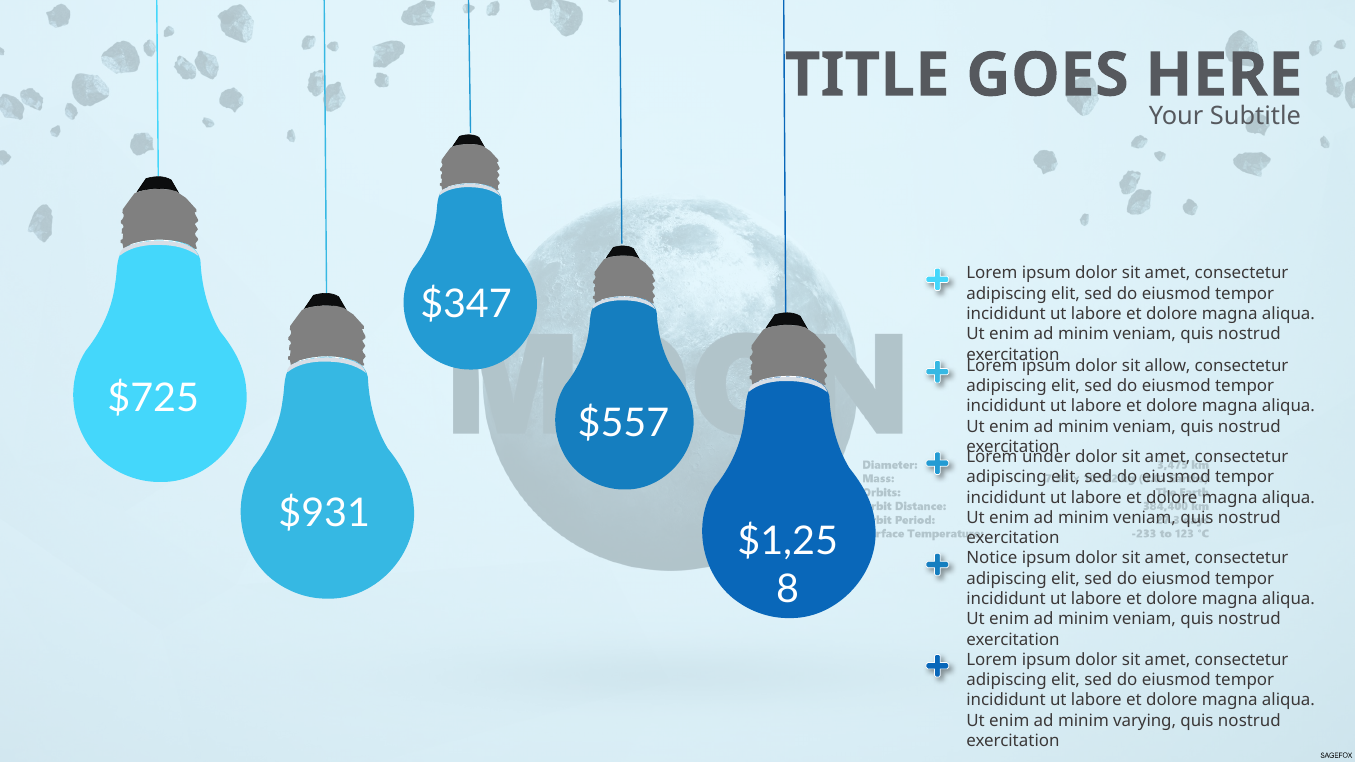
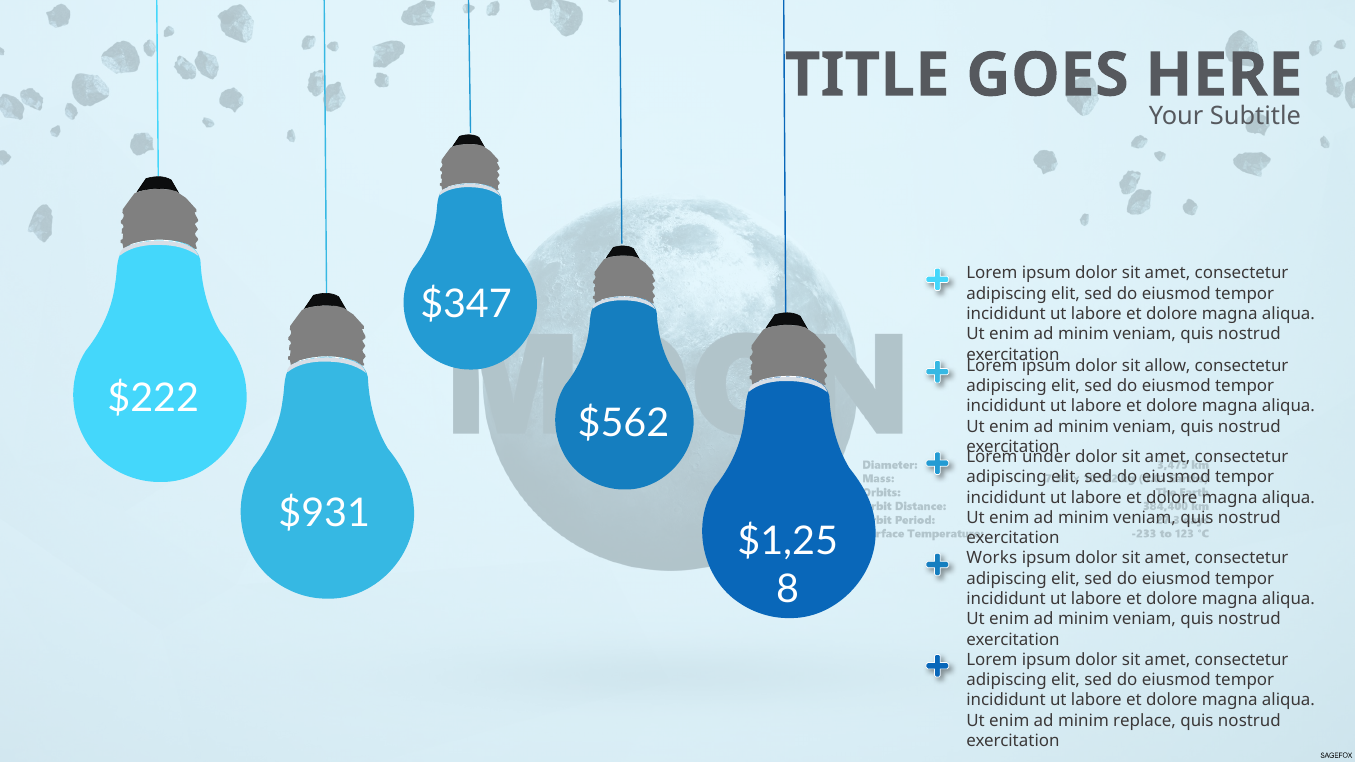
$725: $725 -> $222 (153, 398)
$557: $557 -> $562 (623, 423)
Notice: Notice -> Works (992, 558)
varying: varying -> replace (1145, 721)
